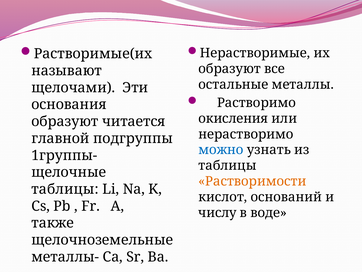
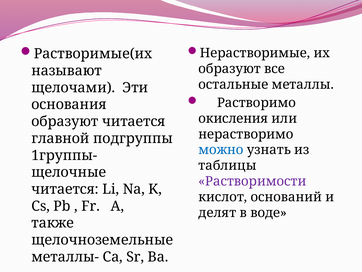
Растворимости colour: orange -> purple (252, 181)
таблицы: таблицы -> читается (65, 189)
числу: числу -> делят (217, 212)
